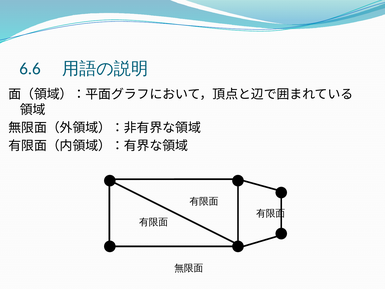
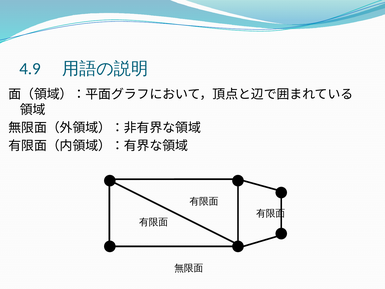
6.6: 6.6 -> 4.9 (30, 69)
